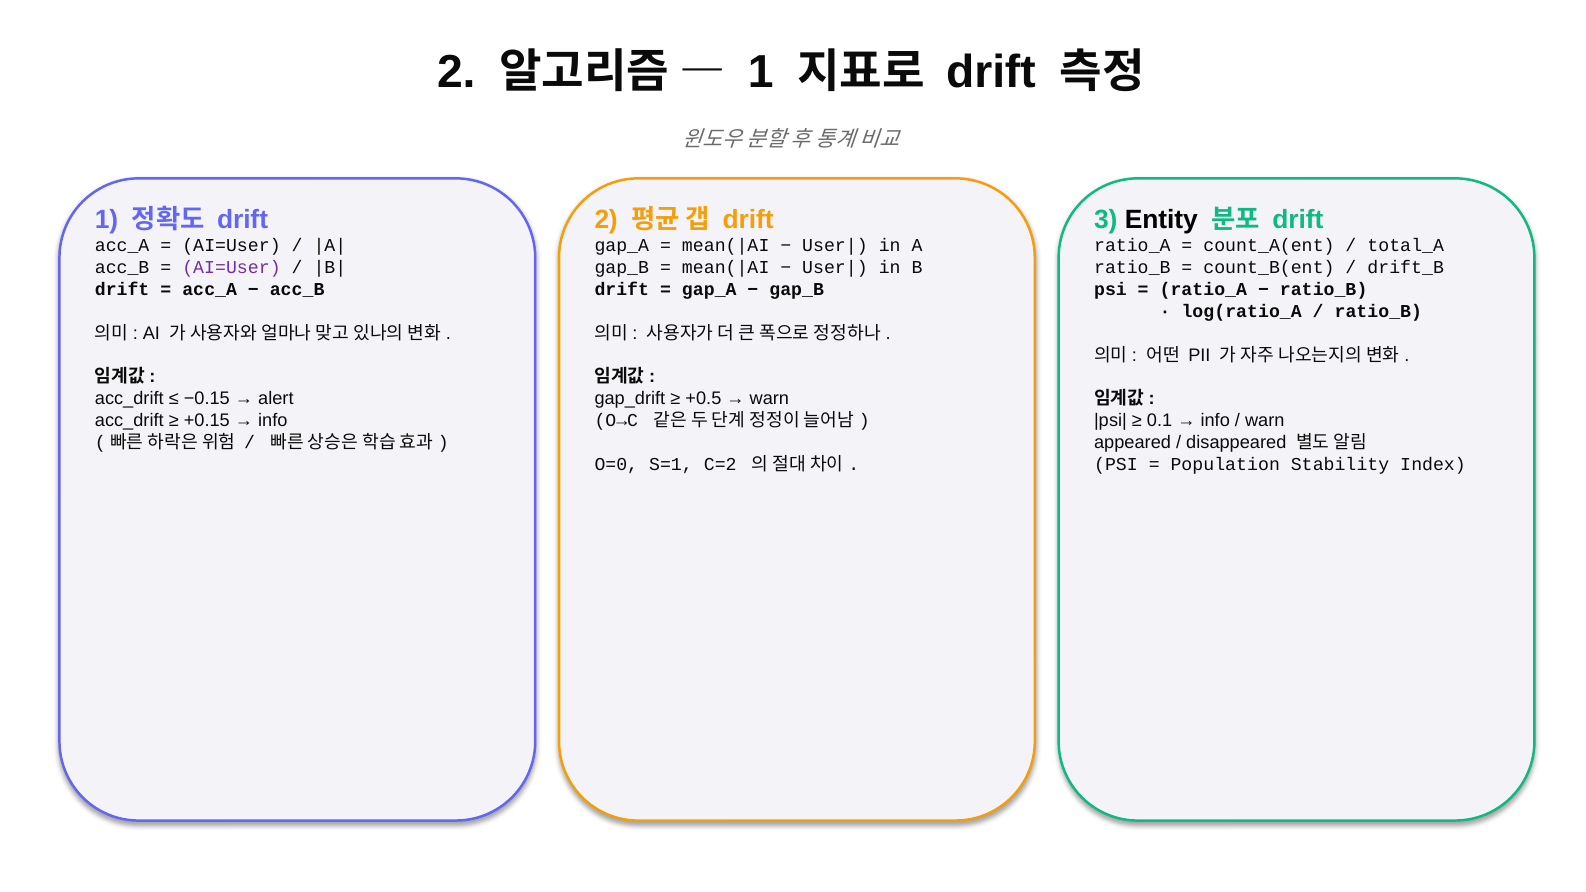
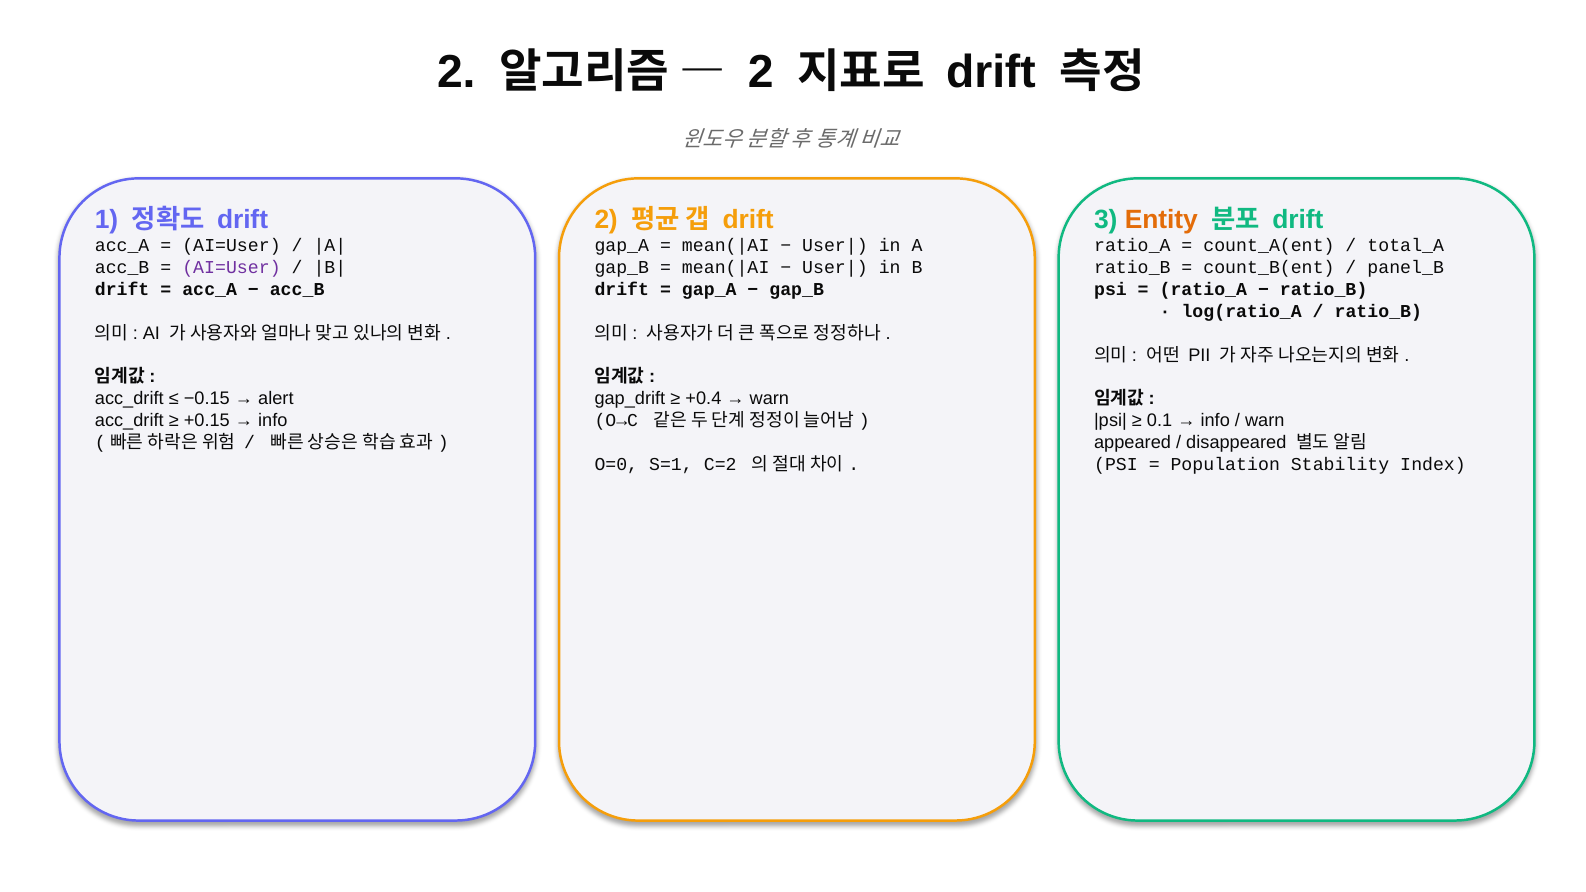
1: 1 -> 2 (761, 72)
Entity colour: black -> orange (1161, 220)
drift_B: drift_B -> panel_B (1406, 268)
+0.5: +0.5 -> +0.4 (703, 399)
